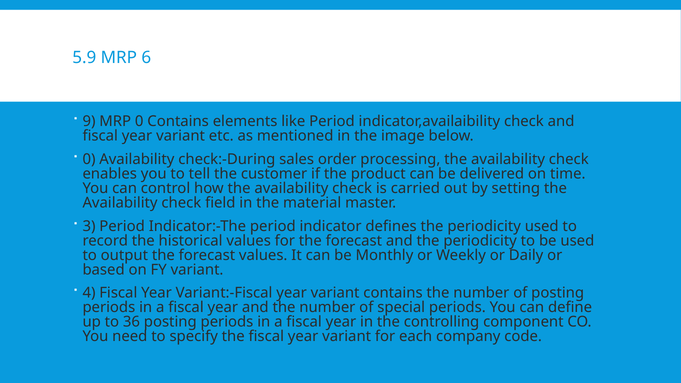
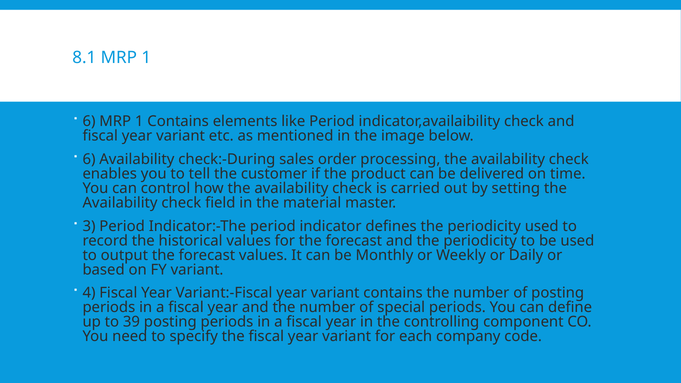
5.9: 5.9 -> 8.1 (84, 58)
6: 6 -> 1 (146, 58)
9: 9 -> 6 (89, 122)
0: 0 -> 1 (139, 122)
0: 0 -> 6 (89, 159)
36: 36 -> 39 (131, 322)
